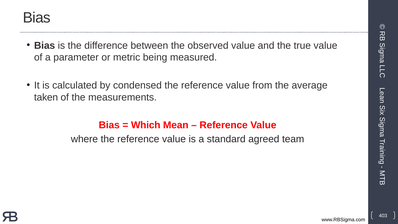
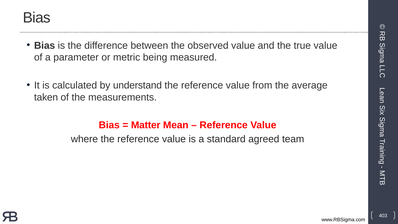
condensed: condensed -> understand (137, 85)
Which: Which -> Matter (146, 125)
